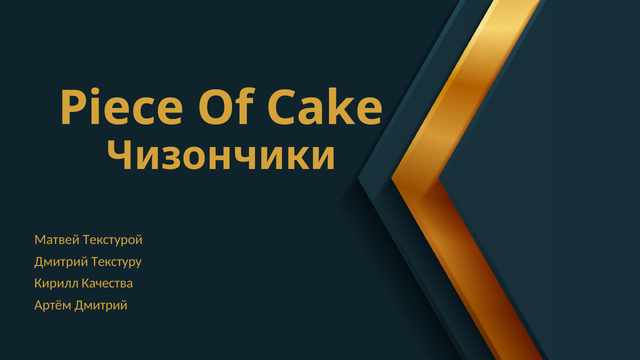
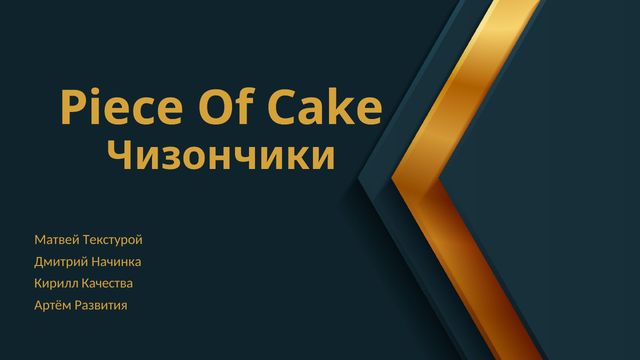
Текстуру: Текстуру -> Начинка (116, 262)
Артём Дмитрий: Дмитрий -> Развития (101, 305)
